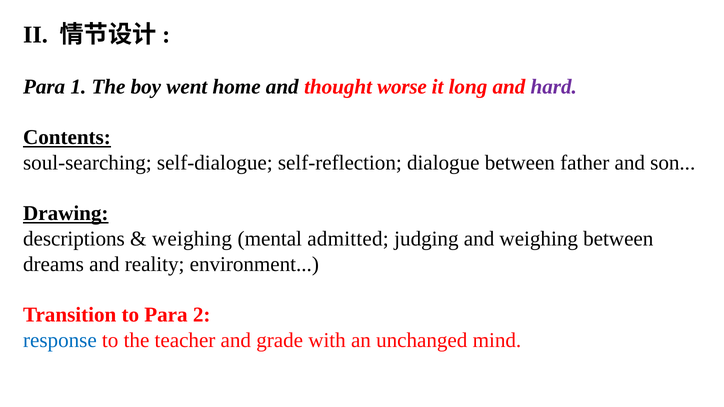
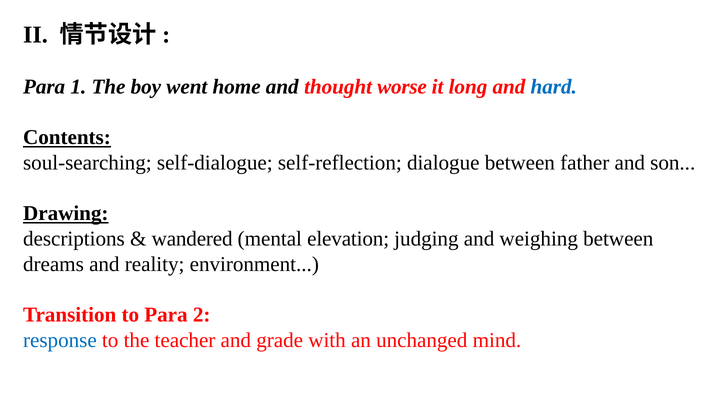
hard colour: purple -> blue (554, 87)
weighing: weighing -> wandered (192, 239)
admitted: admitted -> elevation (348, 239)
